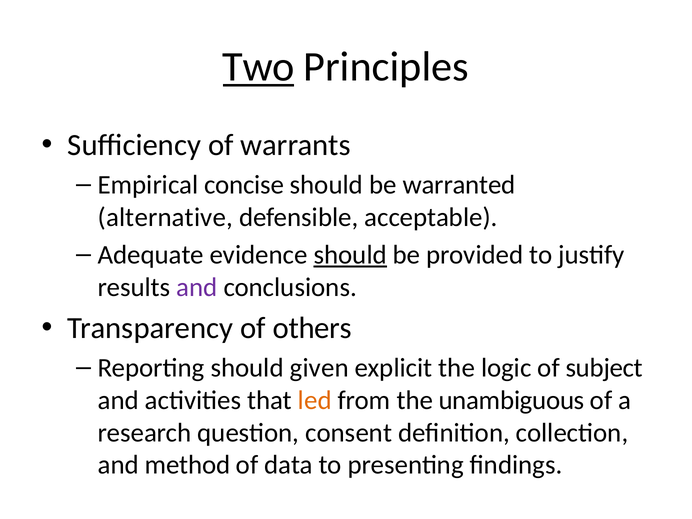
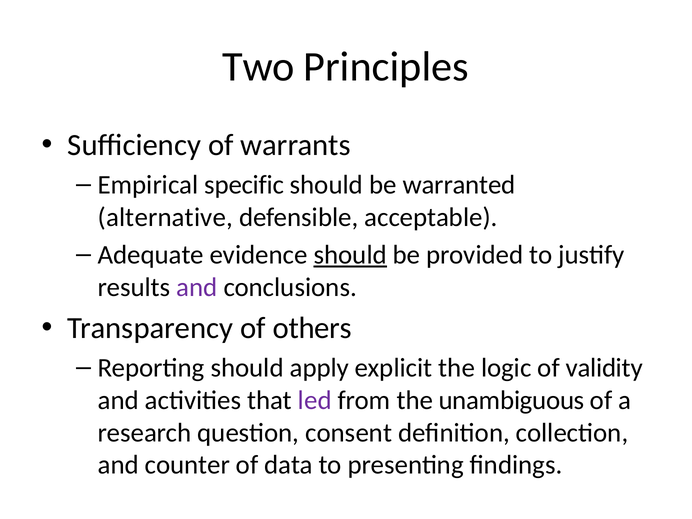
Two underline: present -> none (259, 67)
concise: concise -> specific (244, 185)
given: given -> apply (319, 368)
subject: subject -> validity (604, 368)
led colour: orange -> purple (315, 400)
method: method -> counter (187, 465)
